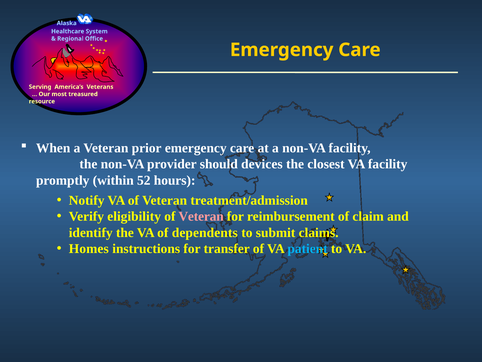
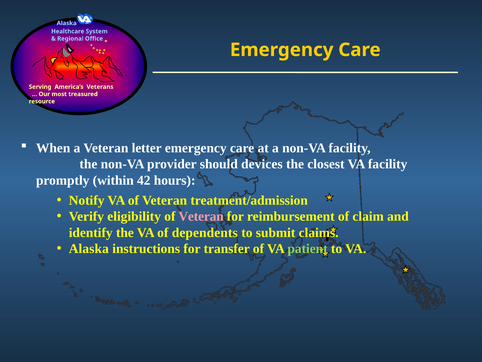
prior: prior -> letter (147, 148)
52: 52 -> 42 (144, 180)
Homes: Homes -> Alaska (89, 248)
patient colour: light blue -> light green (308, 248)
